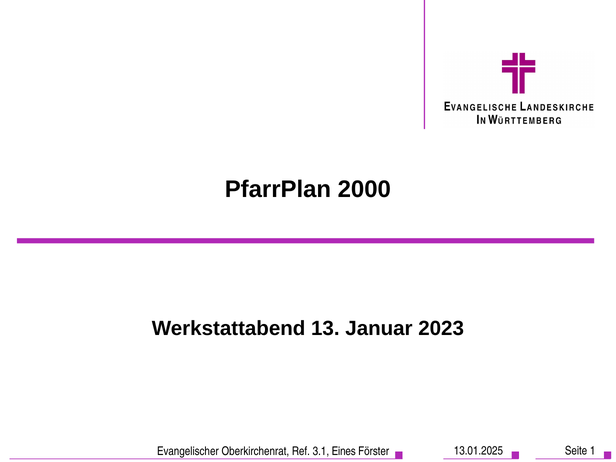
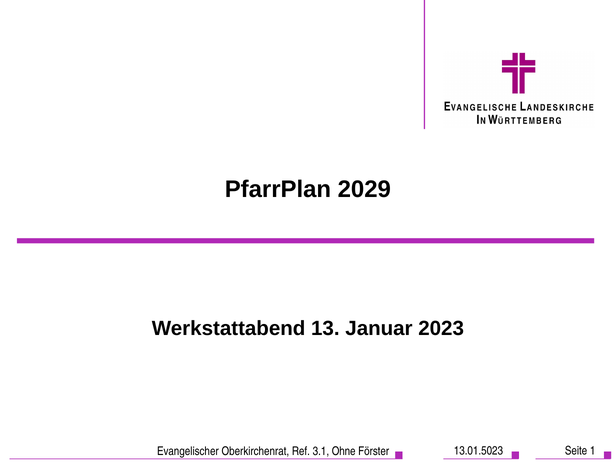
2000: 2000 -> 2029 (364, 189)
13.01.2025: 13.01.2025 -> 13.01.5023 (478, 451)
Eines: Eines -> Ohne (344, 451)
